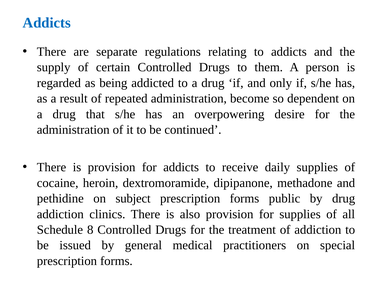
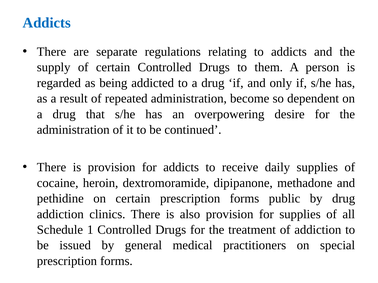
on subject: subject -> certain (133, 199)
8: 8 -> 1 (90, 230)
